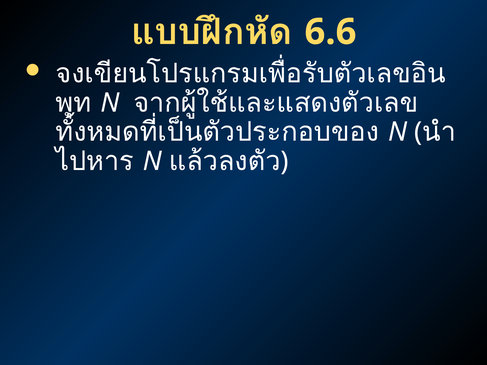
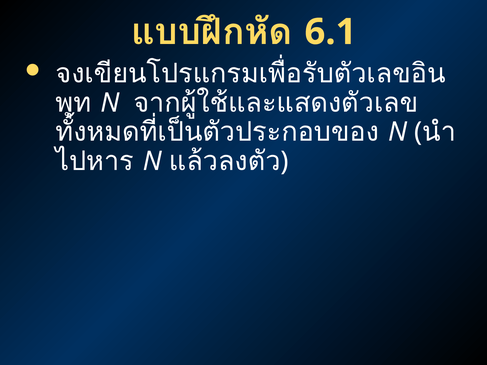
6.6: 6.6 -> 6.1 (330, 32)
